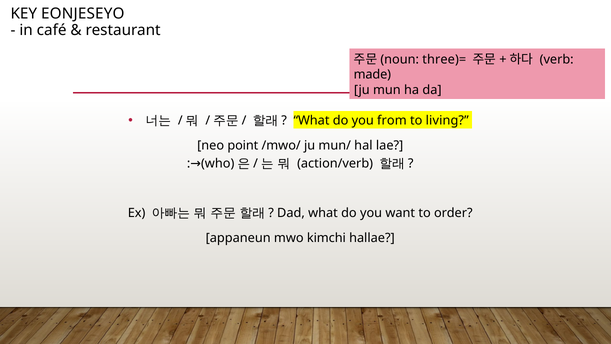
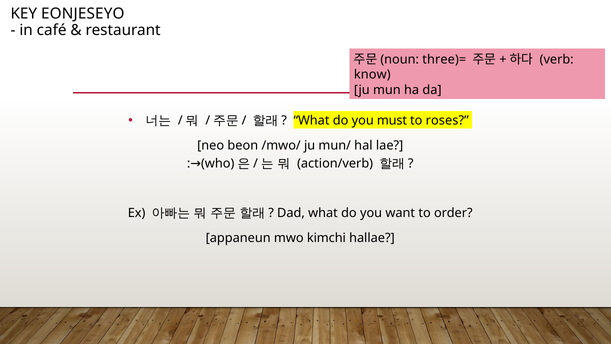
made: made -> know (372, 75)
from: from -> must (392, 120)
living: living -> roses (447, 120)
point: point -> beon (243, 145)
